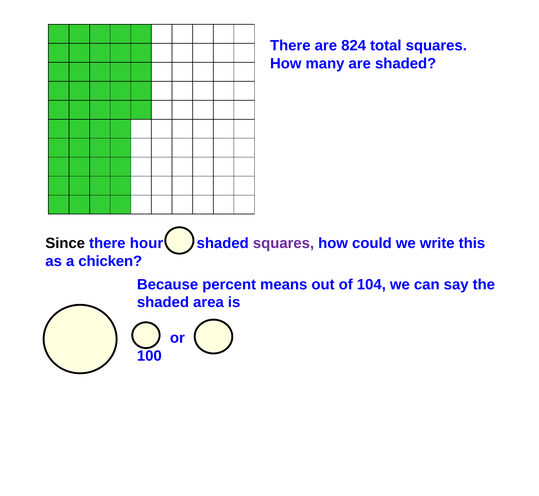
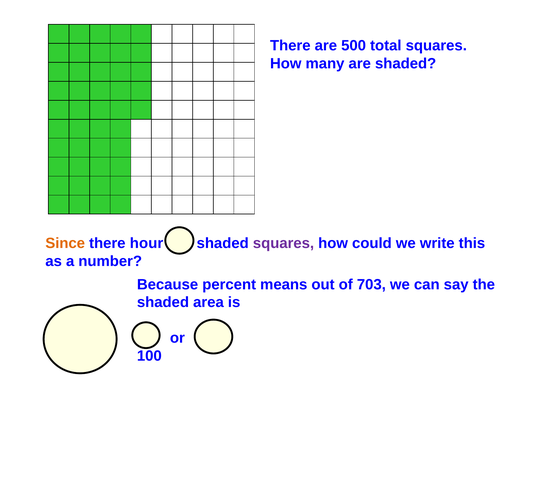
824: 824 -> 500 (354, 46)
Since colour: black -> orange (65, 243)
chicken: chicken -> number (110, 261)
104: 104 -> 703 (371, 285)
